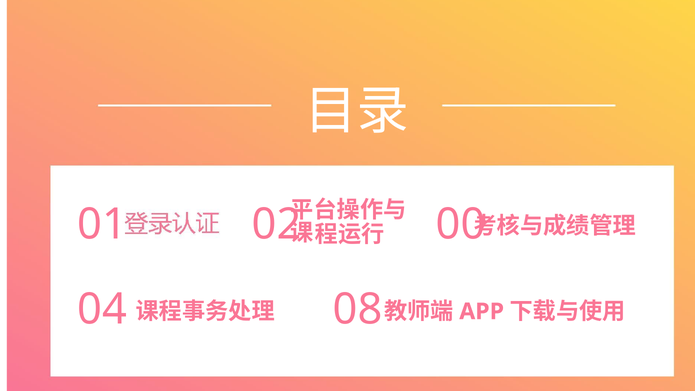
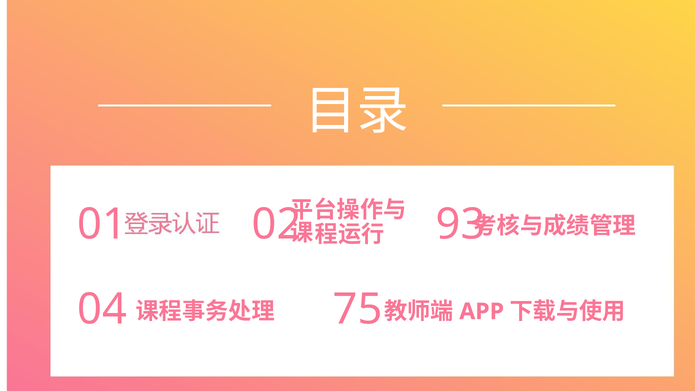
00: 00 -> 93 (461, 224)
08: 08 -> 75 (358, 309)
